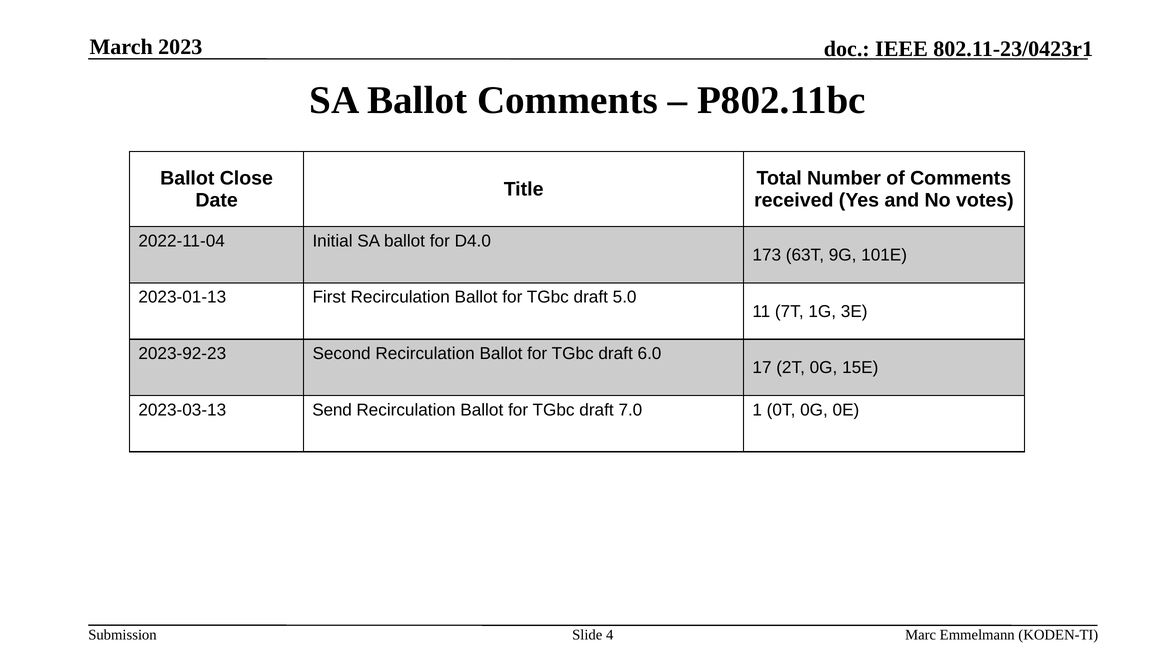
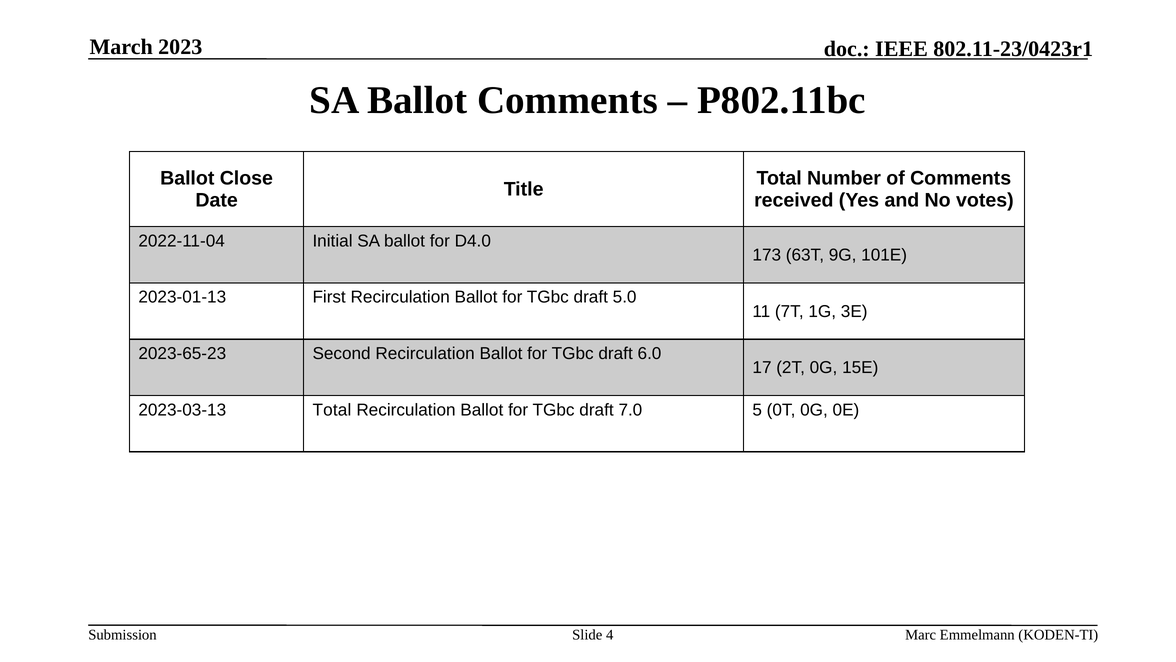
2023-92-23: 2023-92-23 -> 2023-65-23 (182, 353)
2023-03-13 Send: Send -> Total (332, 410)
1: 1 -> 5 (757, 410)
